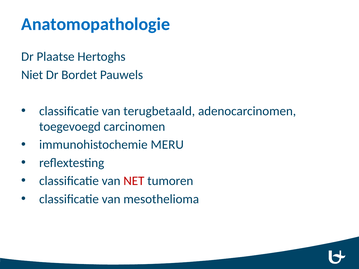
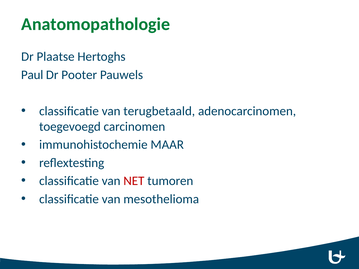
Anatomopathologie colour: blue -> green (96, 24)
Niet: Niet -> Paul (32, 75)
Bordet: Bordet -> Pooter (79, 75)
MERU: MERU -> MAAR (167, 145)
